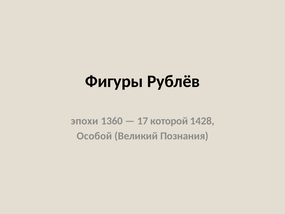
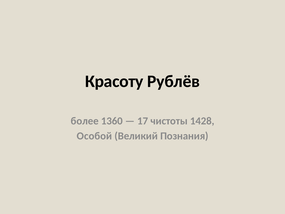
Фигуры: Фигуры -> Красоту (114, 81)
эпохи: эпохи -> более (85, 121)
которой: которой -> чистоты (169, 121)
